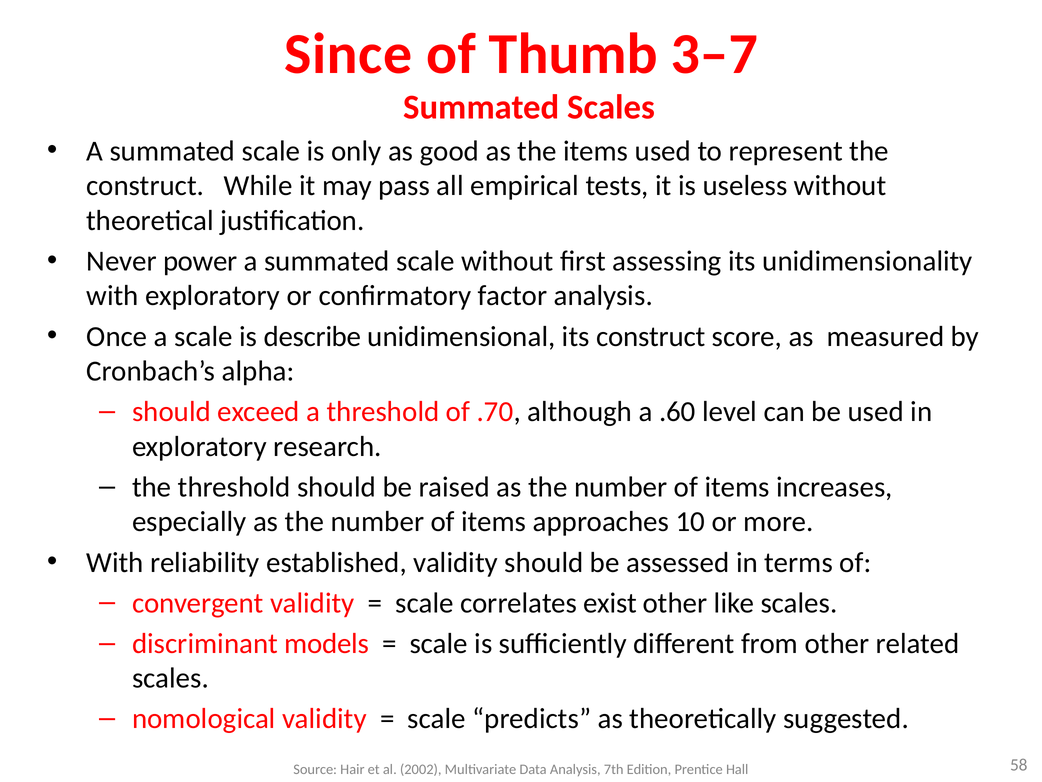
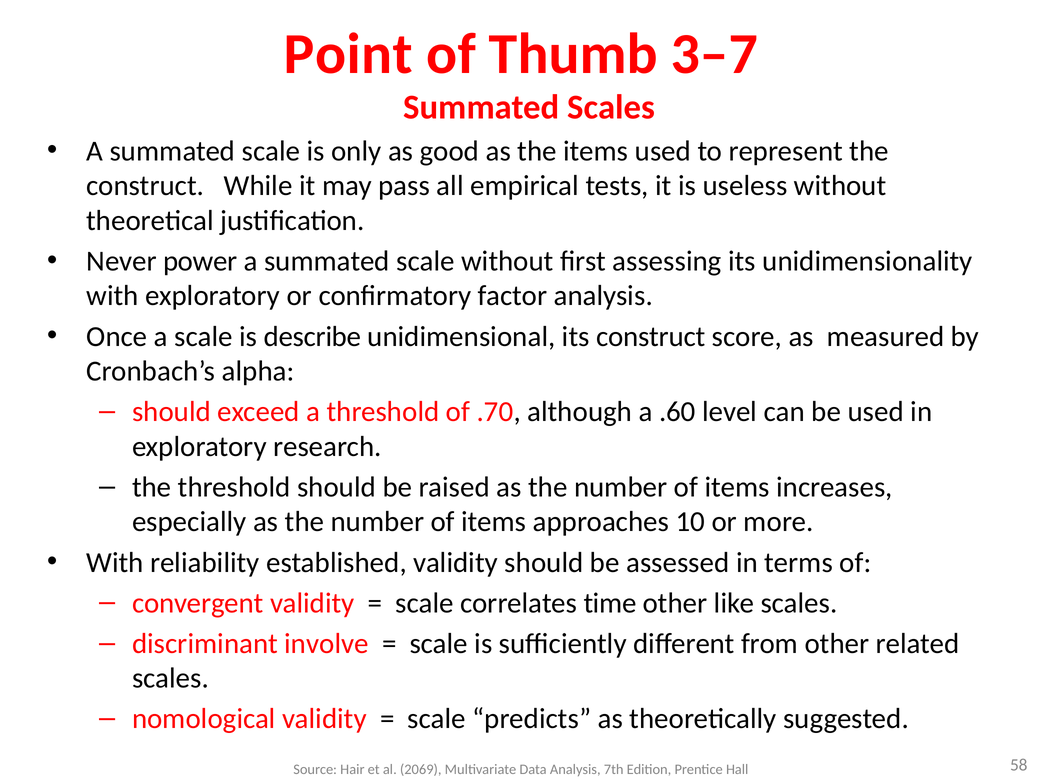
Since: Since -> Point (348, 54)
exist: exist -> time (610, 603)
models: models -> involve (327, 643)
2002: 2002 -> 2069 (421, 769)
